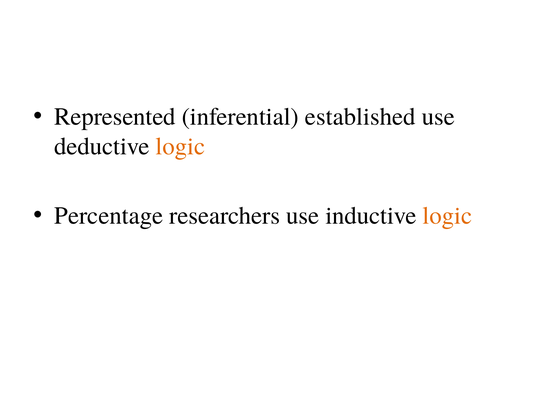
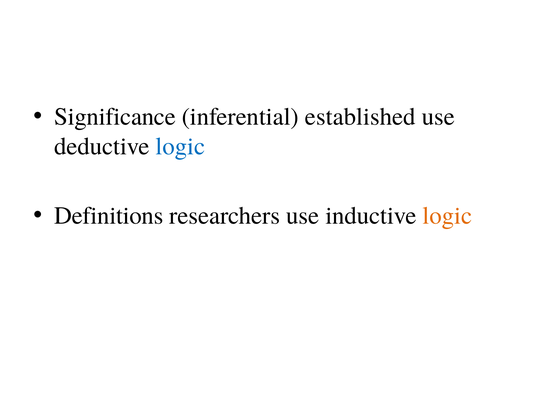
Represented: Represented -> Significance (115, 117)
logic colour: orange -> blue (180, 146)
Percentage: Percentage -> Definitions (109, 216)
